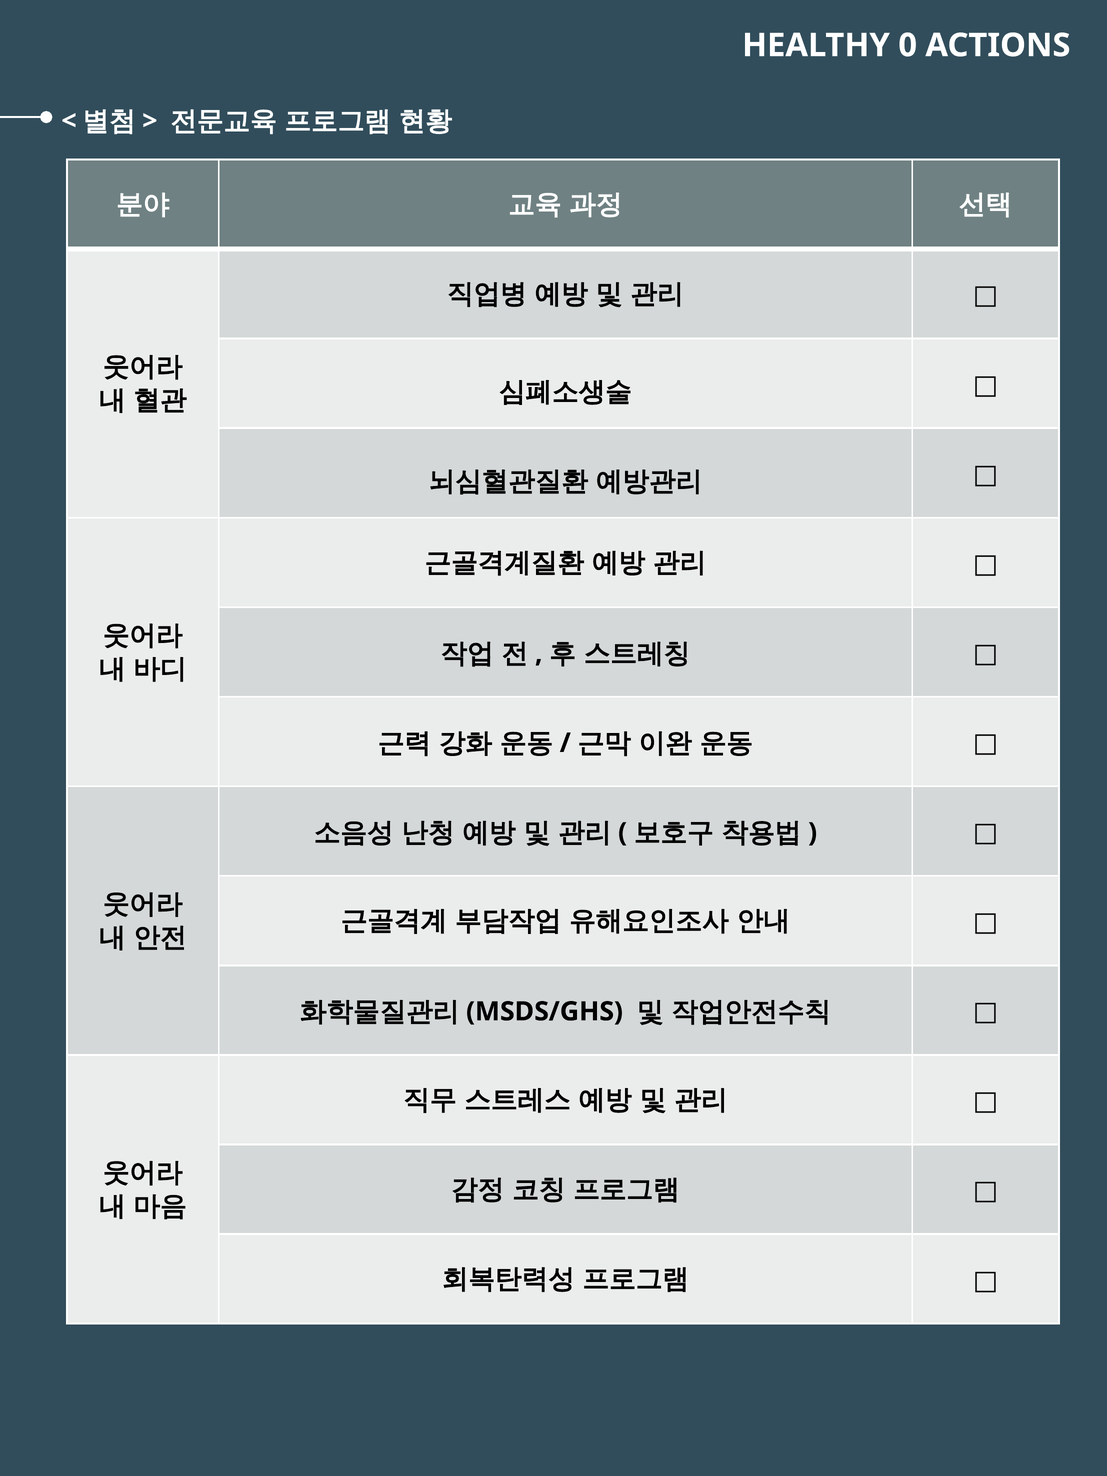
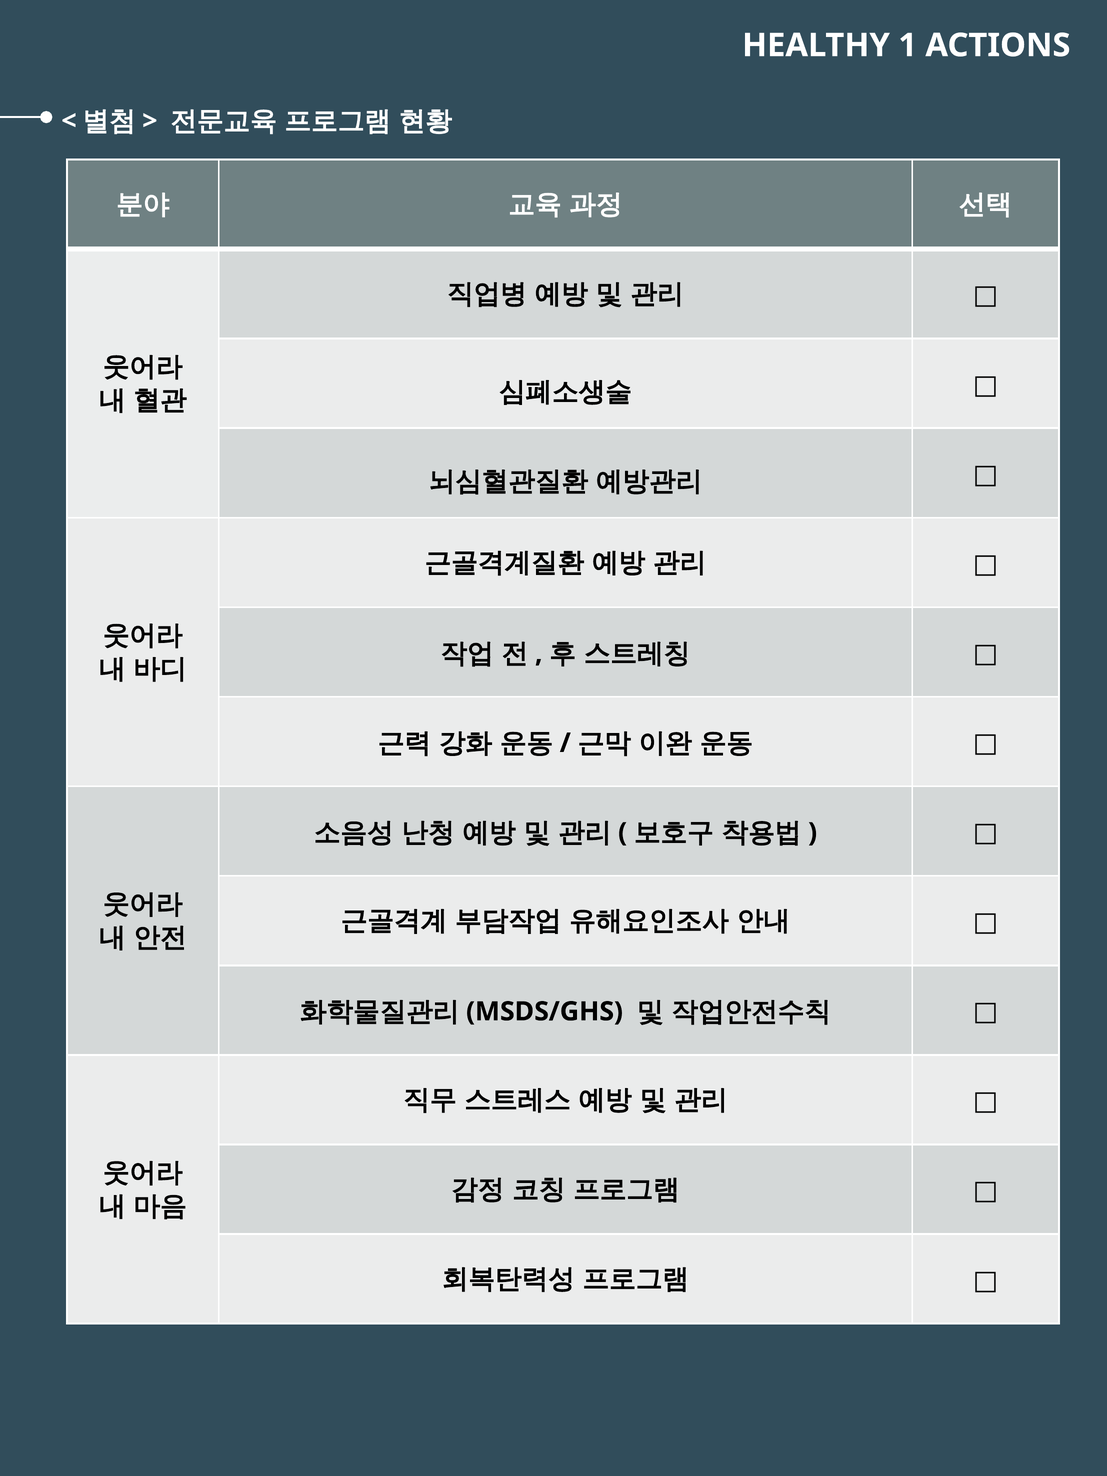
0: 0 -> 1 (908, 45)
